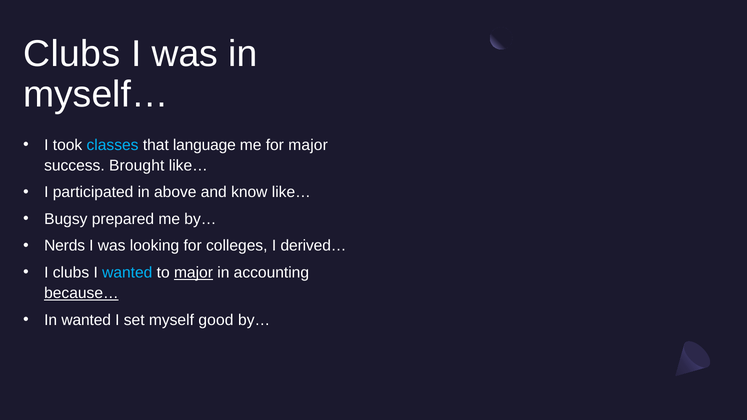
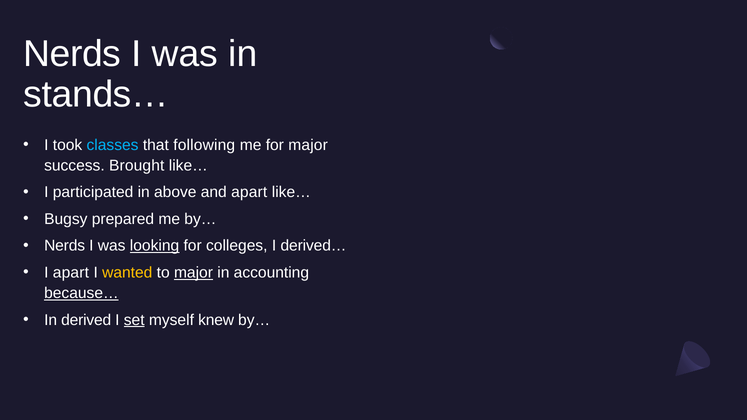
Clubs: Clubs -> Nerds (72, 54)
myself…: myself… -> stands… (96, 94)
language: language -> following (204, 145)
and know: know -> apart (249, 192)
looking underline: none -> present (155, 246)
I clubs: clubs -> apart (71, 273)
wanted colour: light blue -> yellow (127, 273)
In wanted: wanted -> derived (86, 320)
set underline: none -> present (134, 320)
good: good -> knew (216, 320)
